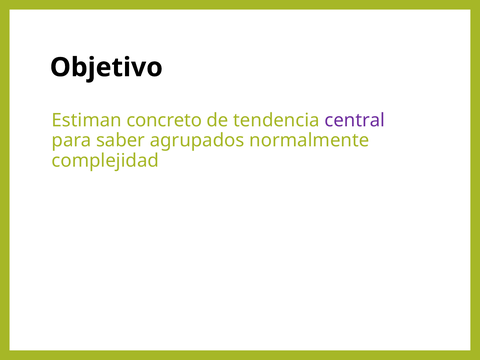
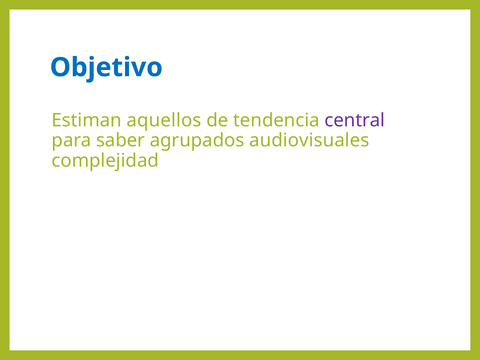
Objetivo colour: black -> blue (106, 67)
concreto: concreto -> aquellos (164, 120)
normalmente: normalmente -> audiovisuales (309, 140)
